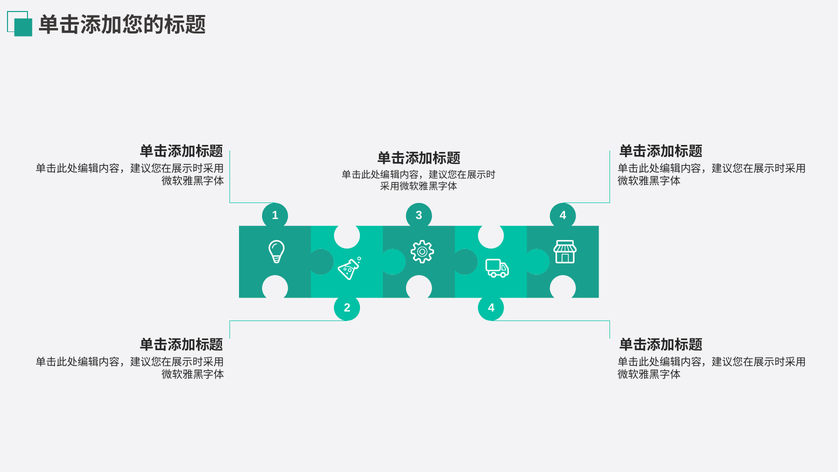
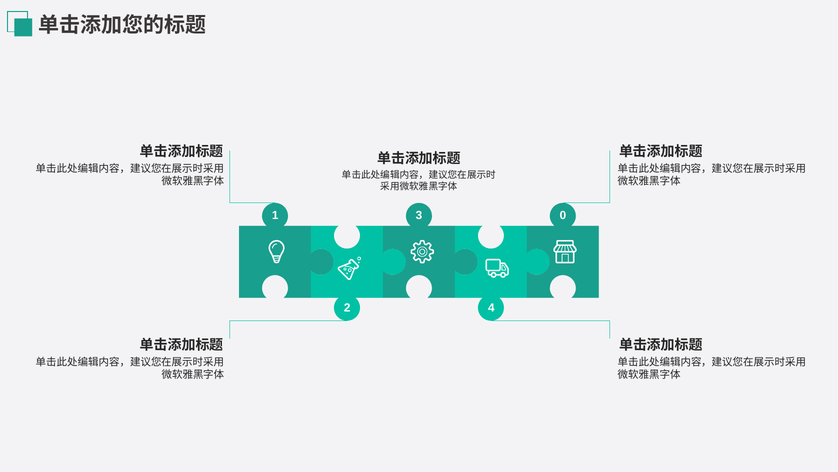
1 4: 4 -> 0 (563, 215)
